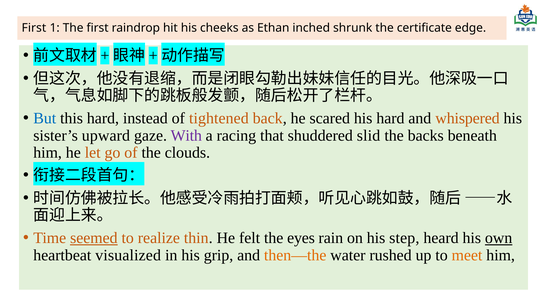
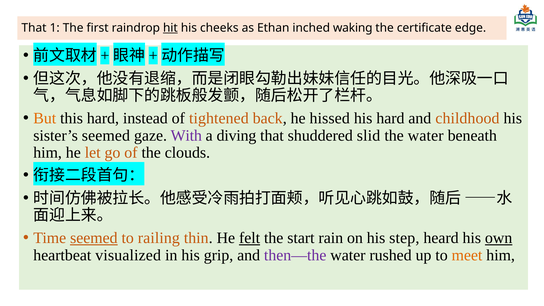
First: First -> That (34, 28)
hit underline: none -> present (170, 28)
shrunk: shrunk -> waking (353, 28)
But colour: blue -> orange (45, 118)
scared: scared -> hissed (330, 118)
whispered: whispered -> childhood (467, 118)
sister’s upward: upward -> seemed (106, 135)
racing: racing -> diving (236, 135)
the backs: backs -> water (426, 135)
realize: realize -> railing (159, 238)
felt underline: none -> present (250, 238)
eyes: eyes -> start (301, 238)
then—the colour: orange -> purple (295, 255)
